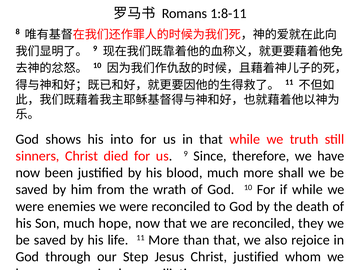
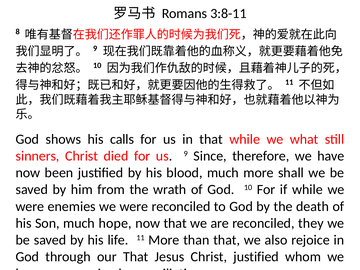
1:8-11: 1:8-11 -> 3:8-11 (228, 14)
into: into -> calls (122, 139)
truth: truth -> what (304, 139)
our Step: Step -> That (136, 257)
